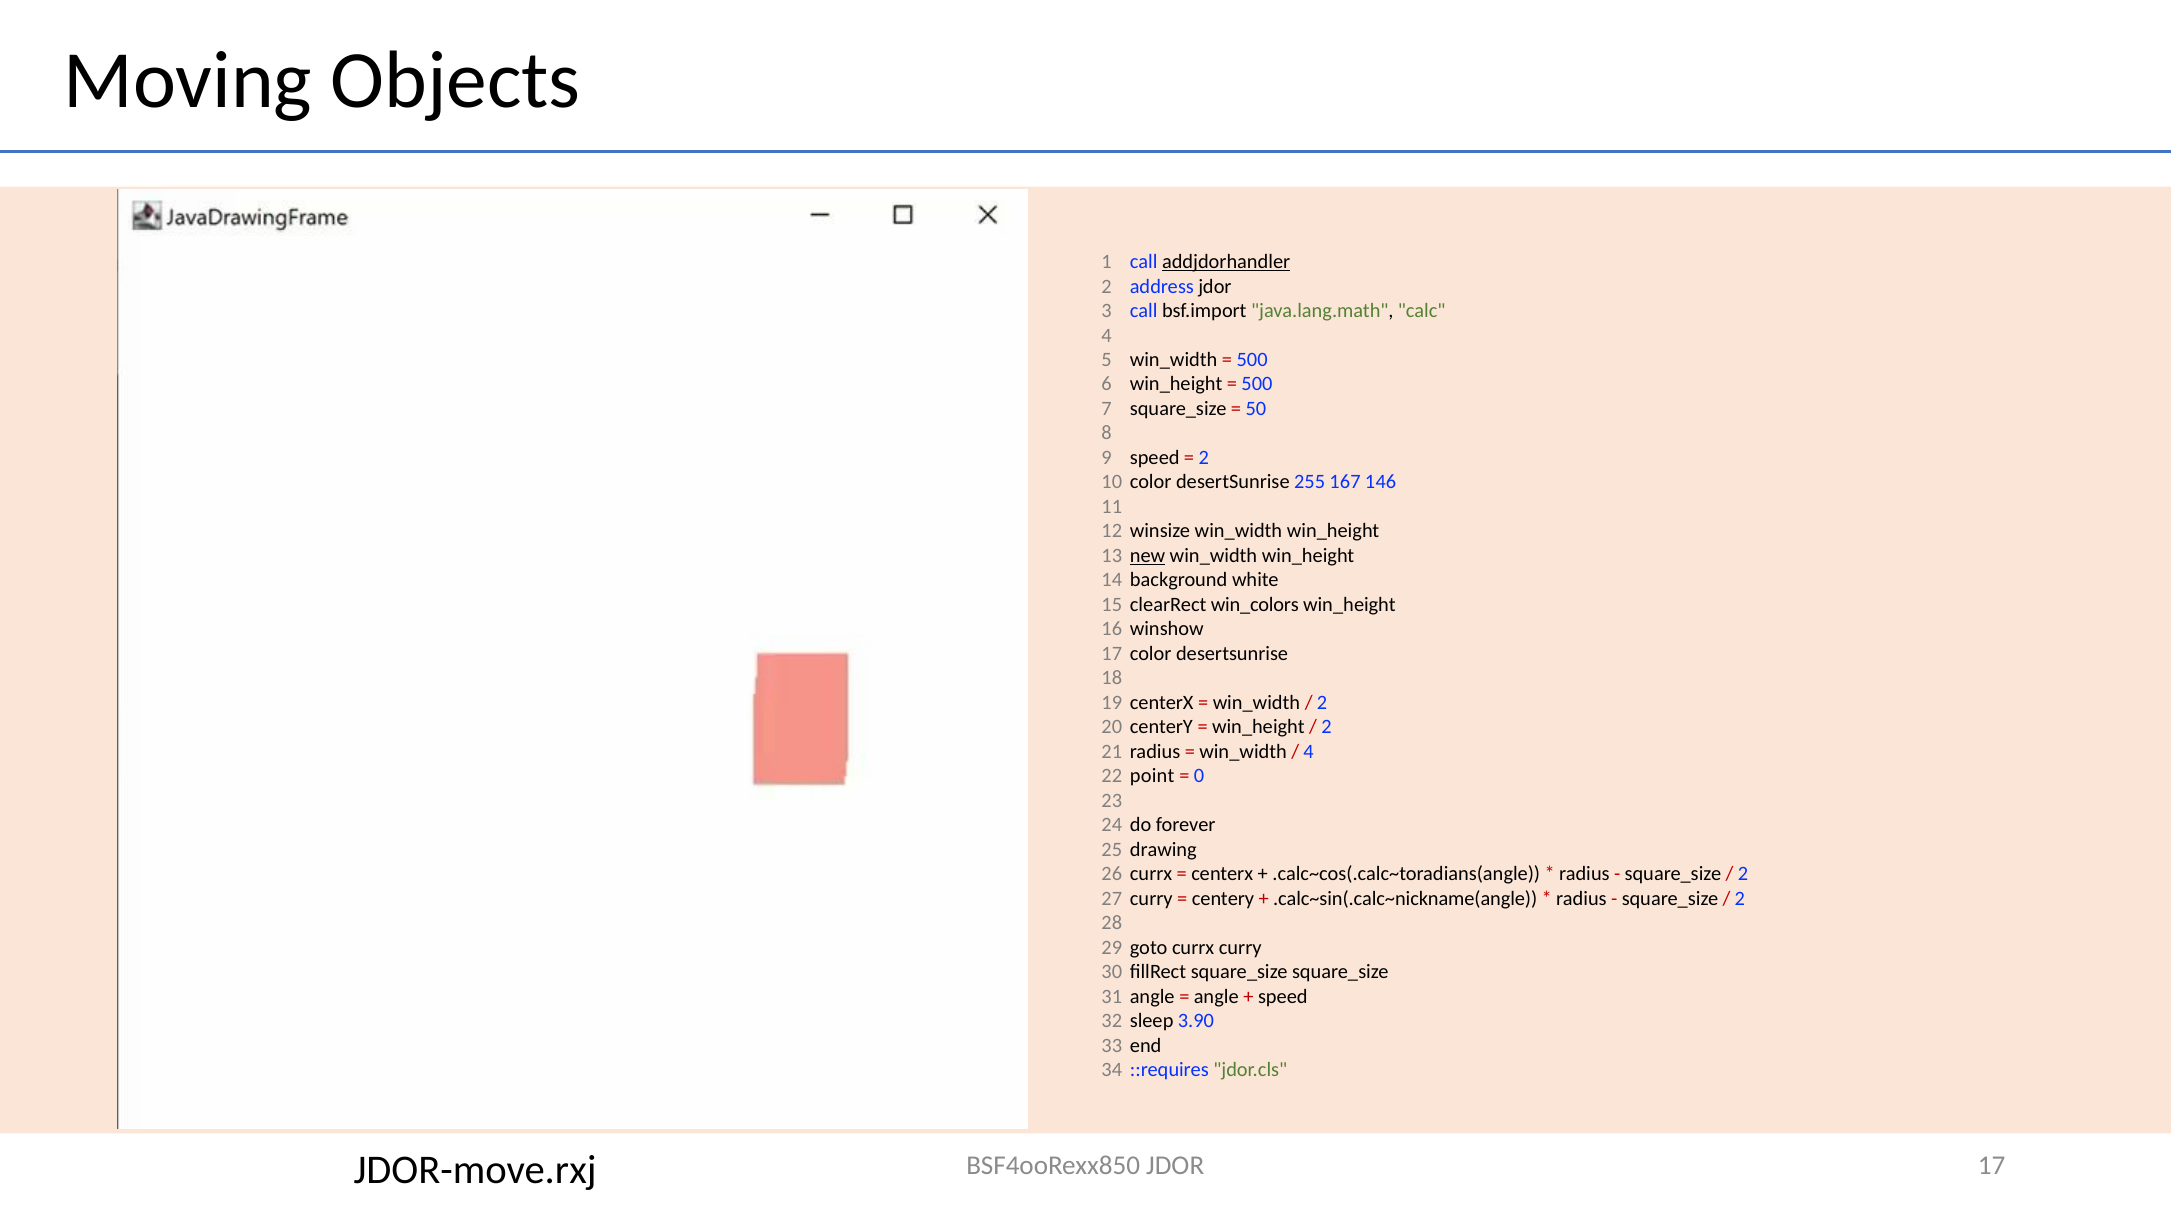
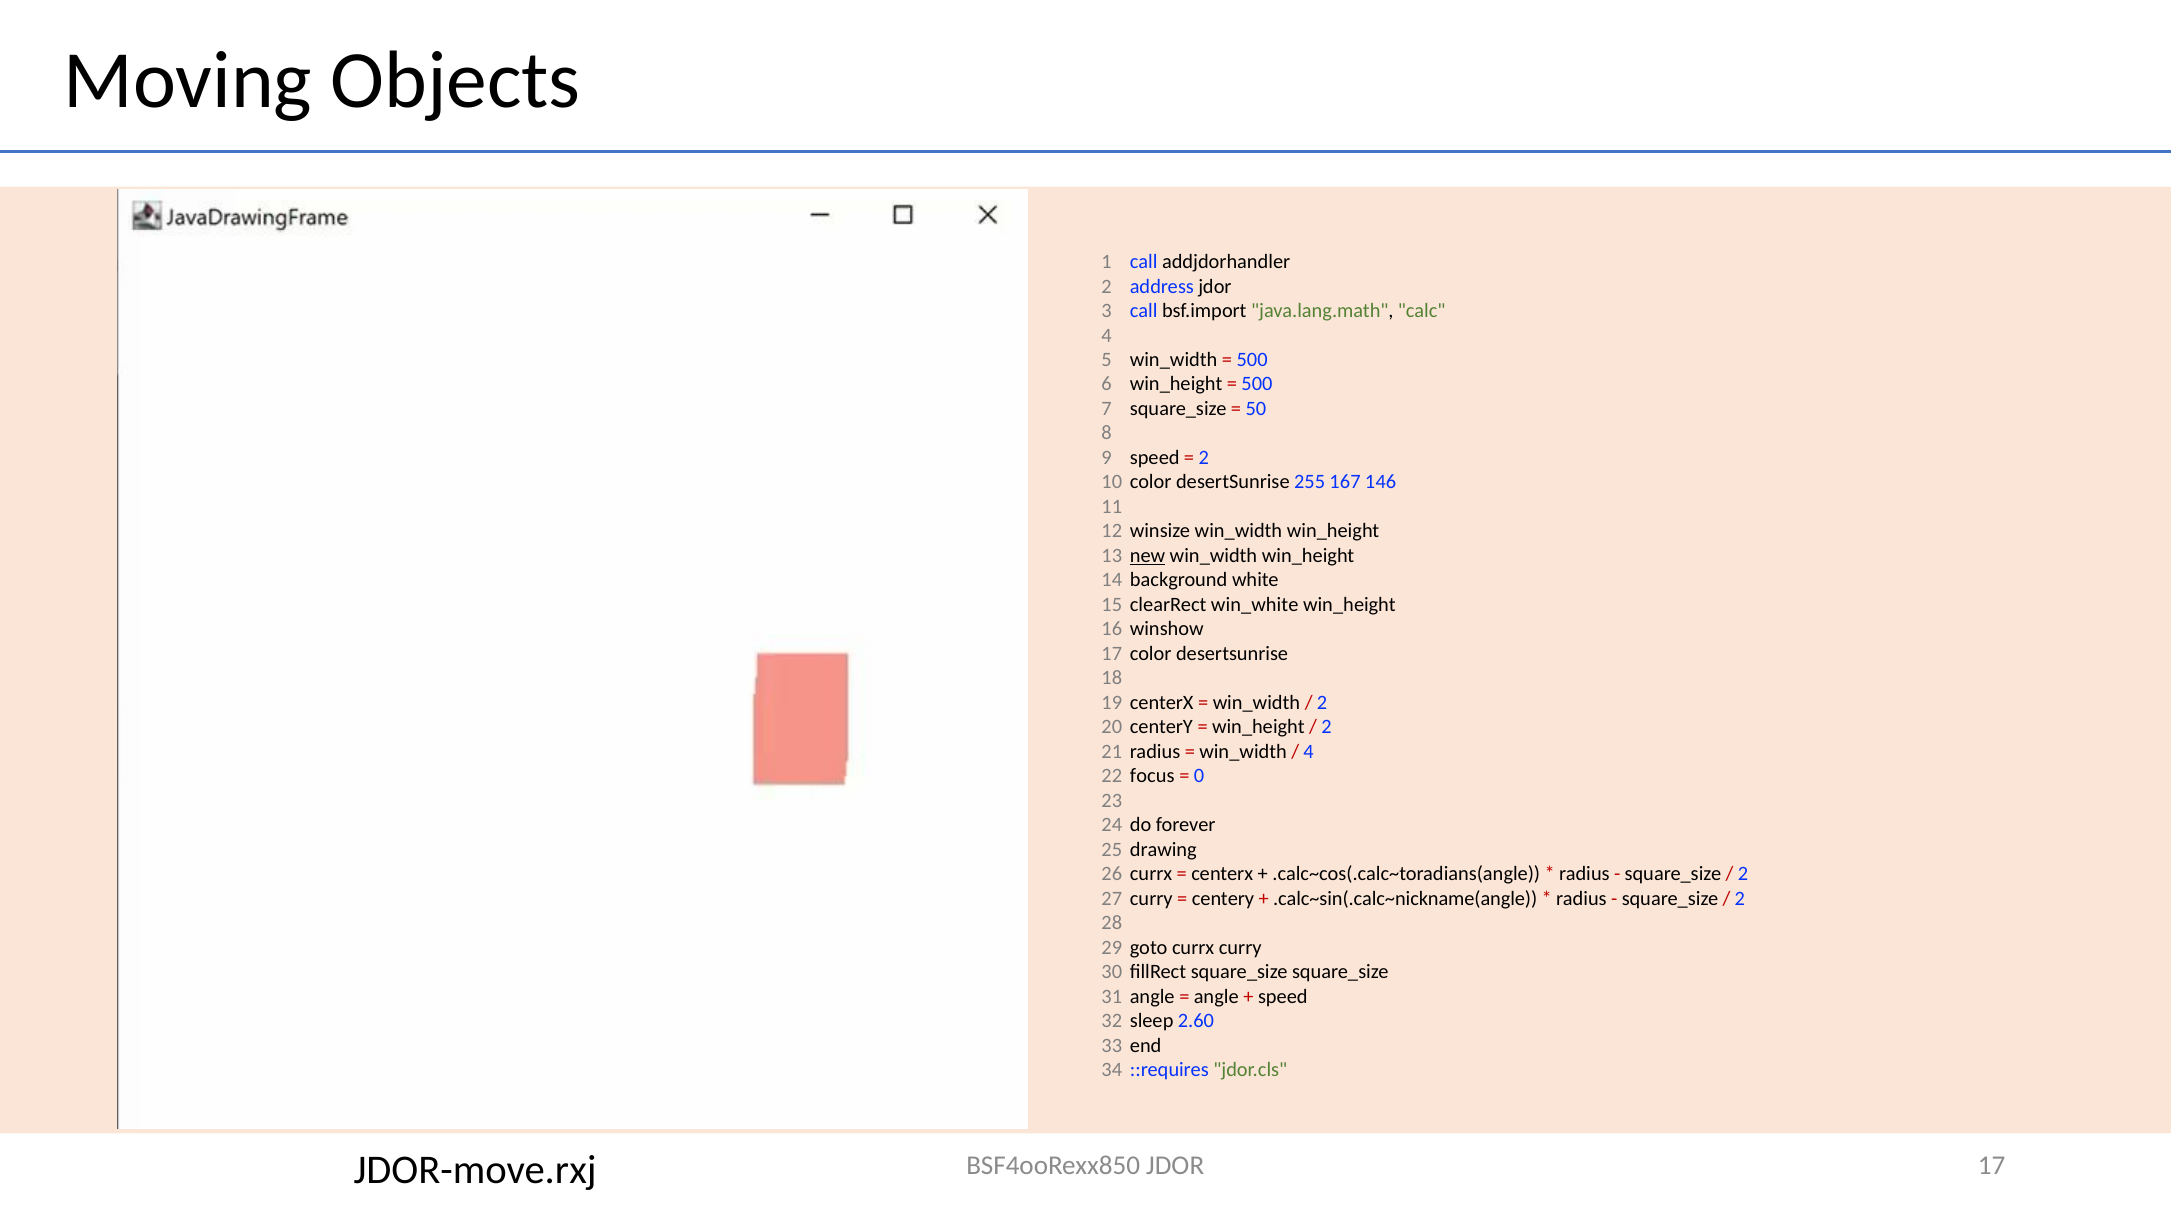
addjdorhandler underline: present -> none (1226, 262)
win_colors: win_colors -> win_white (1255, 605)
point: point -> focus (1152, 776)
3.90: 3.90 -> 2.60 (1196, 1021)
